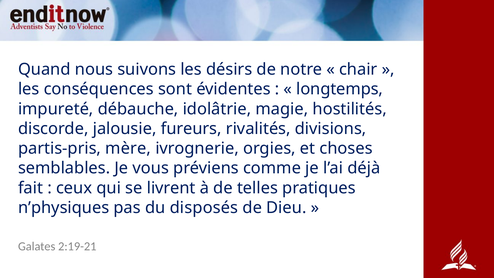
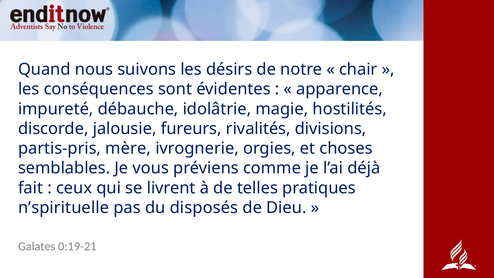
longtemps: longtemps -> apparence (340, 89)
n’physiques: n’physiques -> n’spirituelle (64, 208)
2:19-21: 2:19-21 -> 0:19-21 (77, 246)
